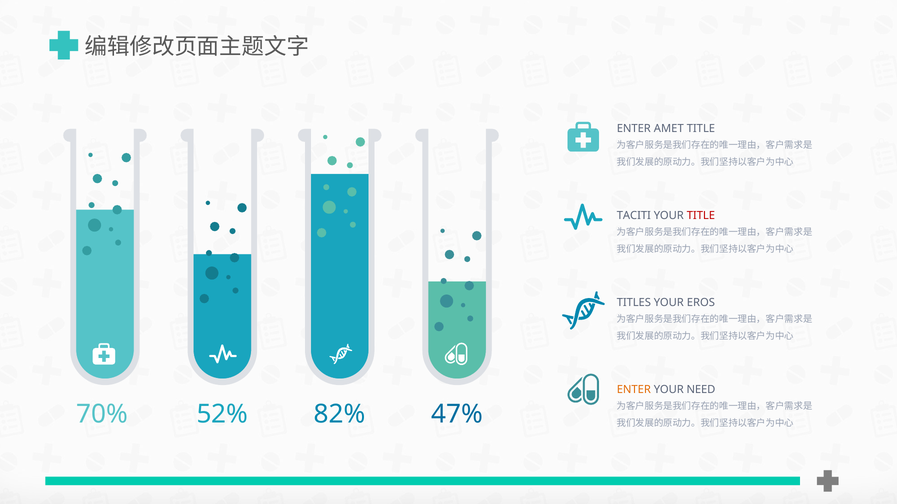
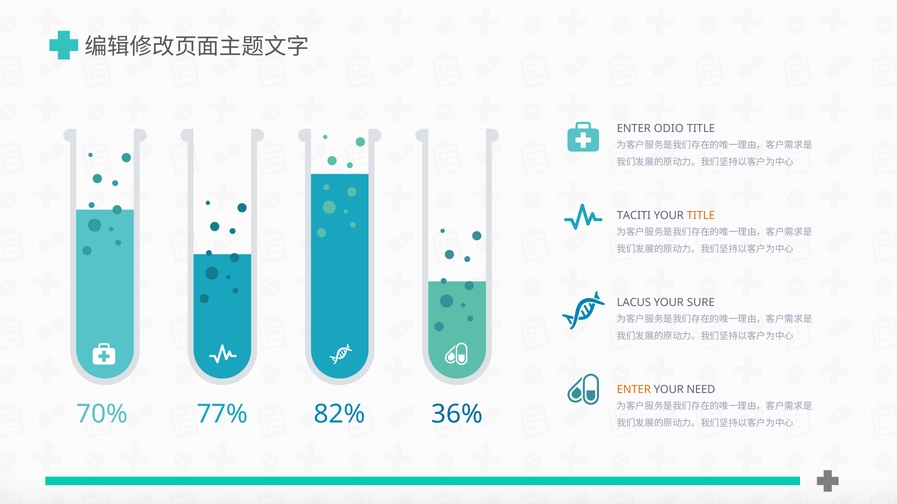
AMET: AMET -> ODIO (669, 129)
TITLE colour: red -> orange (701, 216)
TITLES: TITLES -> LACUS (634, 303)
EROS: EROS -> SURE (701, 303)
52%: 52% -> 77% (222, 415)
47%: 47% -> 36% (457, 415)
